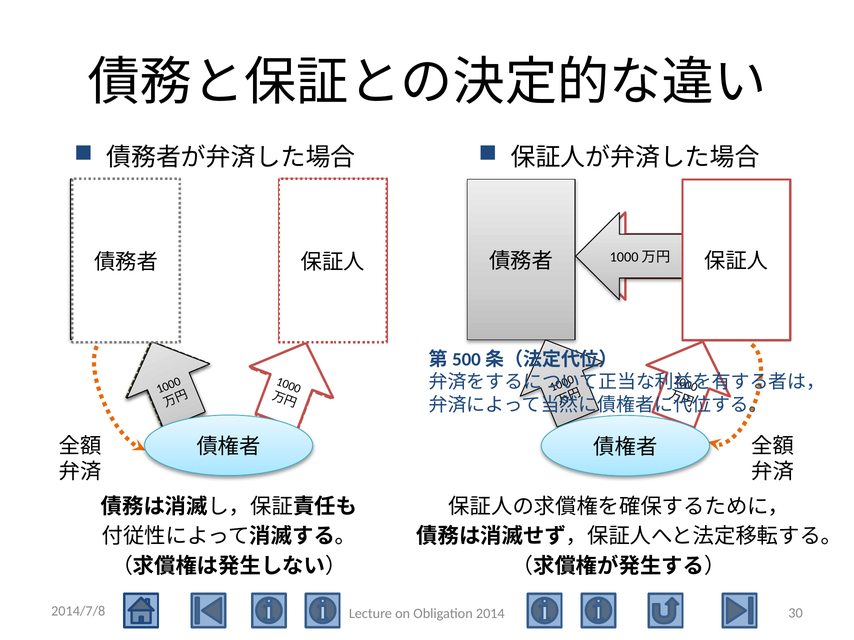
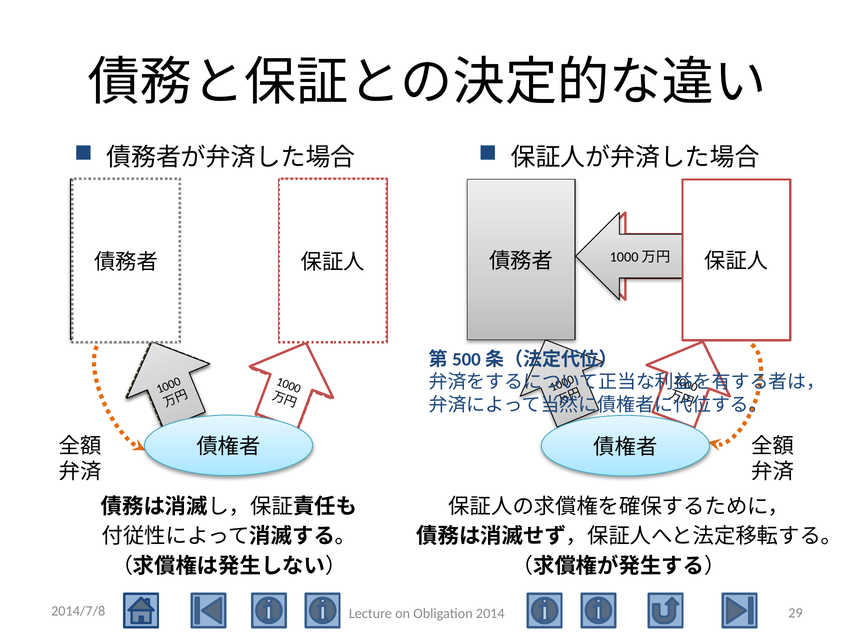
30: 30 -> 29 (796, 613)
